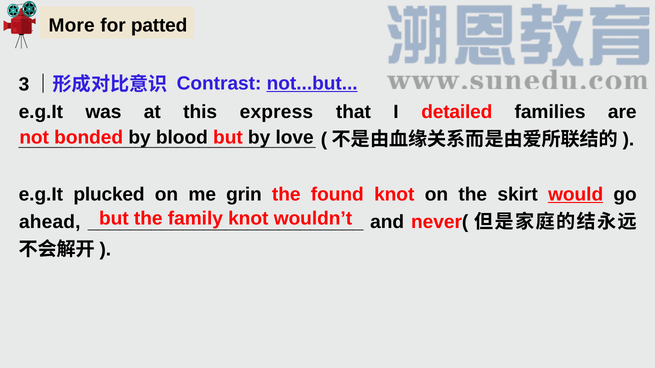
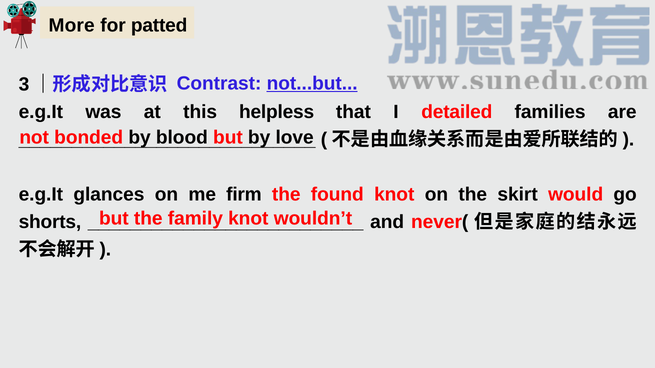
express: express -> helpless (277, 112)
plucked: plucked -> glances (109, 195)
grin: grin -> firm (244, 195)
would underline: present -> none (576, 195)
ahead: ahead -> shorts (50, 222)
